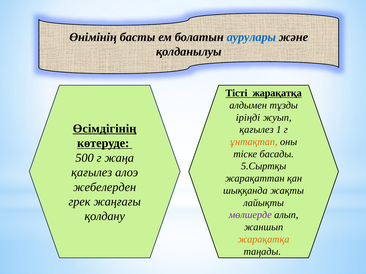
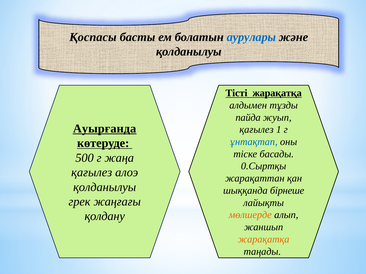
Өнiмiнiң: Өнiмiнiң -> Қоспасы (93, 37)
іріңді: іріңді -> пайда (248, 118)
Өсімдігінің: Өсімдігінің -> Ауырғанда (105, 129)
ұнтақтап colour: orange -> blue (254, 142)
5.Сыртқы: 5.Сыртқы -> 0.Сыртқы (264, 166)
жебелерден: жебелерден -> қолданылуы (105, 187)
жақты: жақты -> бiрнеше (287, 191)
мөлшерде colour: purple -> orange (250, 215)
